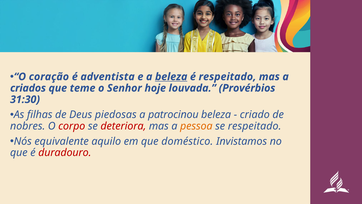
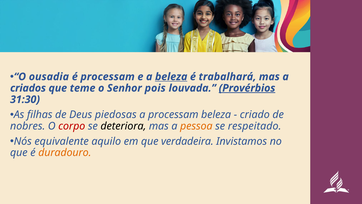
coração: coração -> ousadia (49, 77)
é adventista: adventista -> processam (108, 77)
é respeitado: respeitado -> trabalhará (227, 77)
hoje: hoje -> pois (155, 88)
Provérbios underline: none -> present (247, 88)
a patrocinou: patrocinou -> processam (173, 114)
deteriora colour: red -> black (123, 126)
doméstico: doméstico -> verdadeira (187, 141)
duradouro colour: red -> orange (65, 152)
